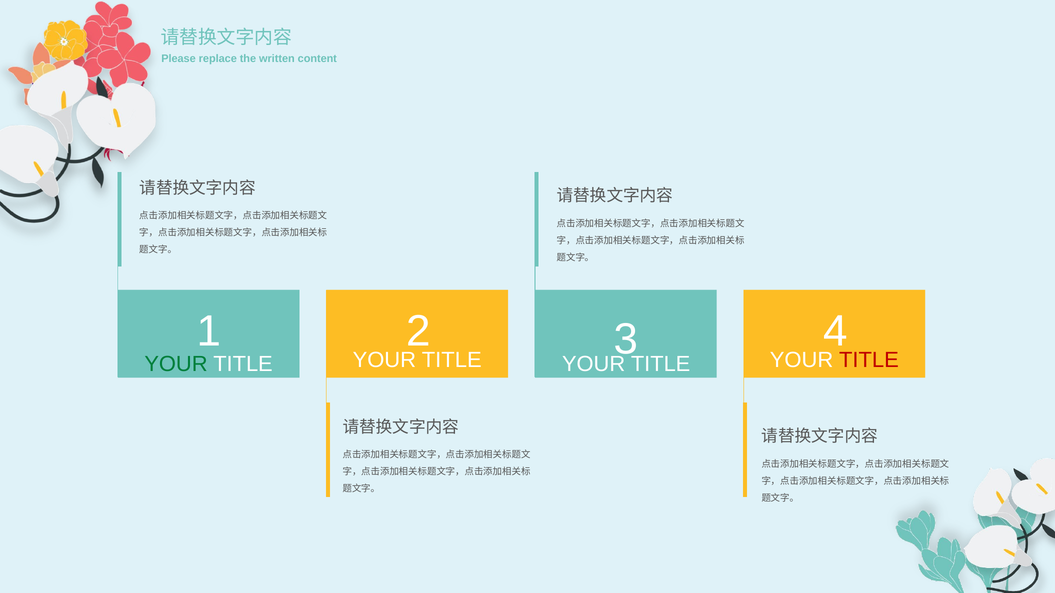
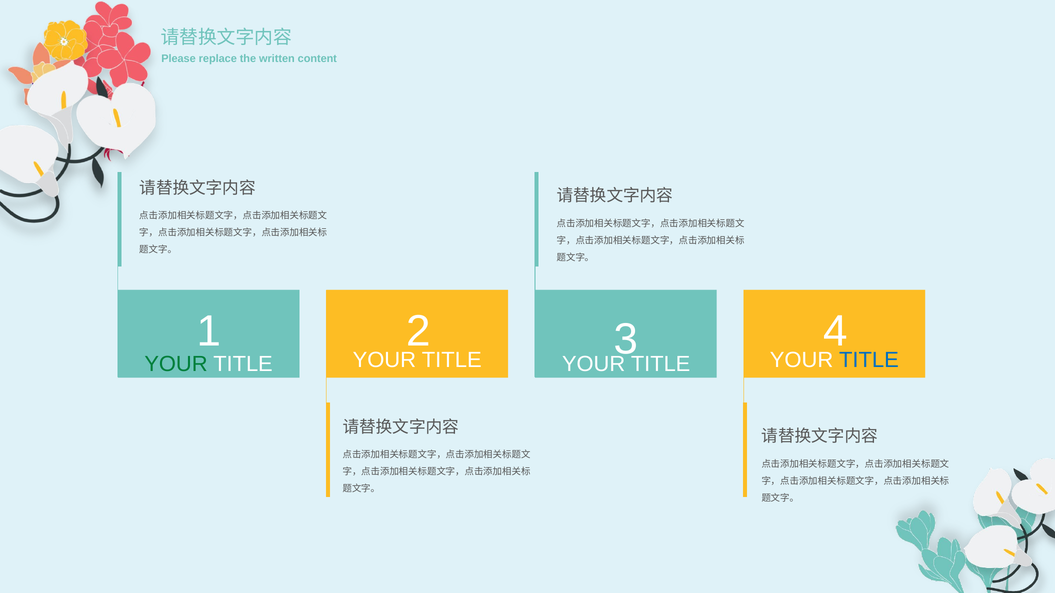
TITLE colour: red -> blue (869, 360)
